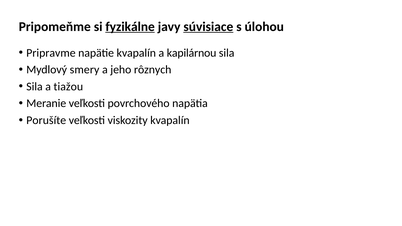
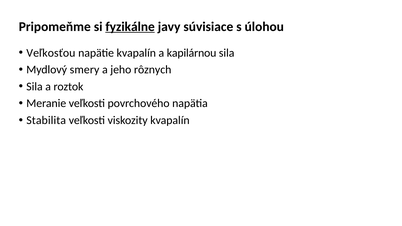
súvisiace underline: present -> none (208, 27)
Pripravme: Pripravme -> Veľkosťou (51, 53)
tiažou: tiažou -> roztok (68, 87)
Porušíte: Porušíte -> Stabilita (46, 120)
